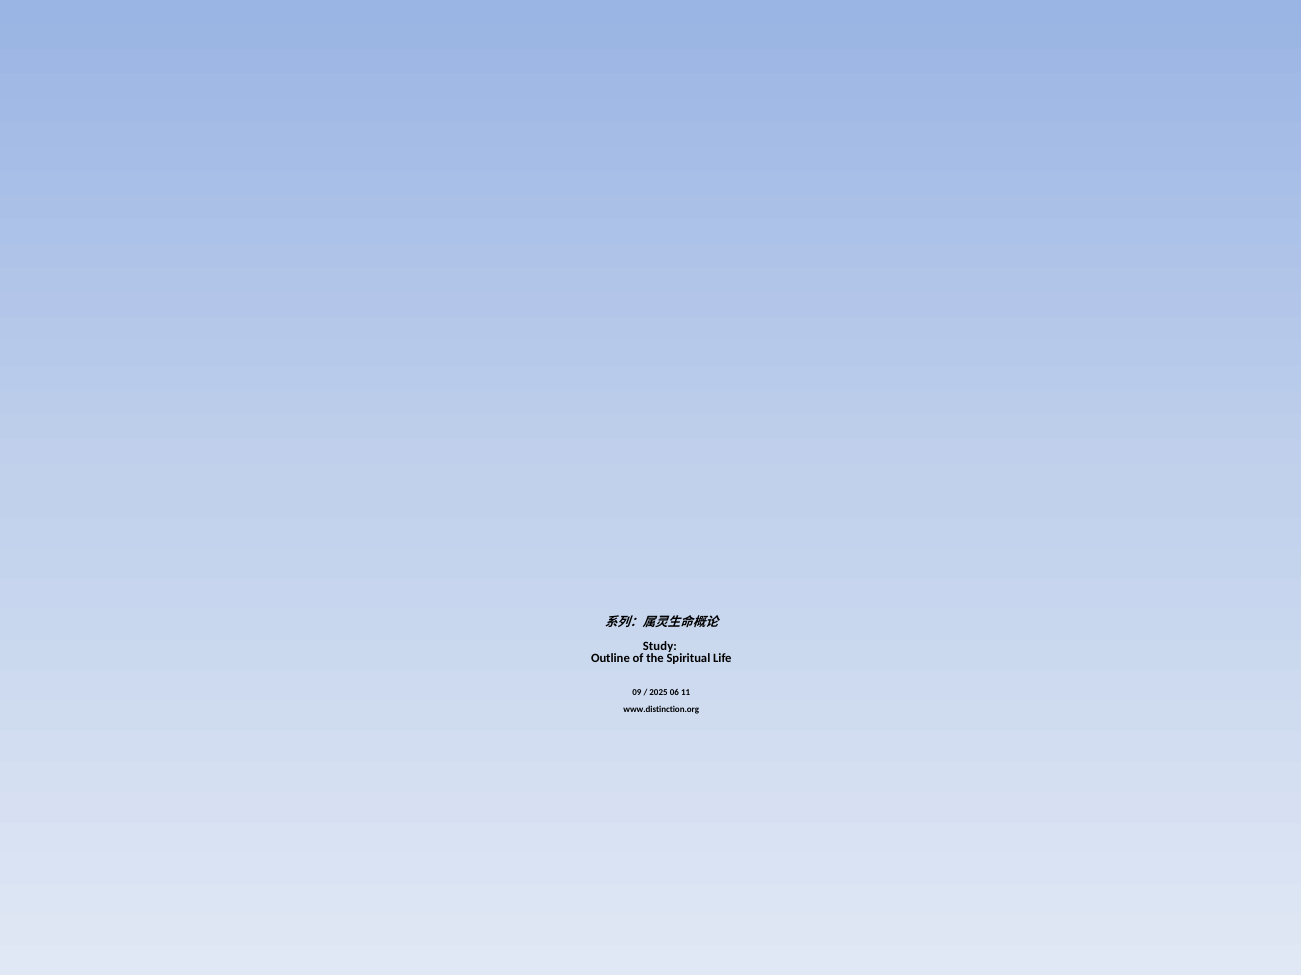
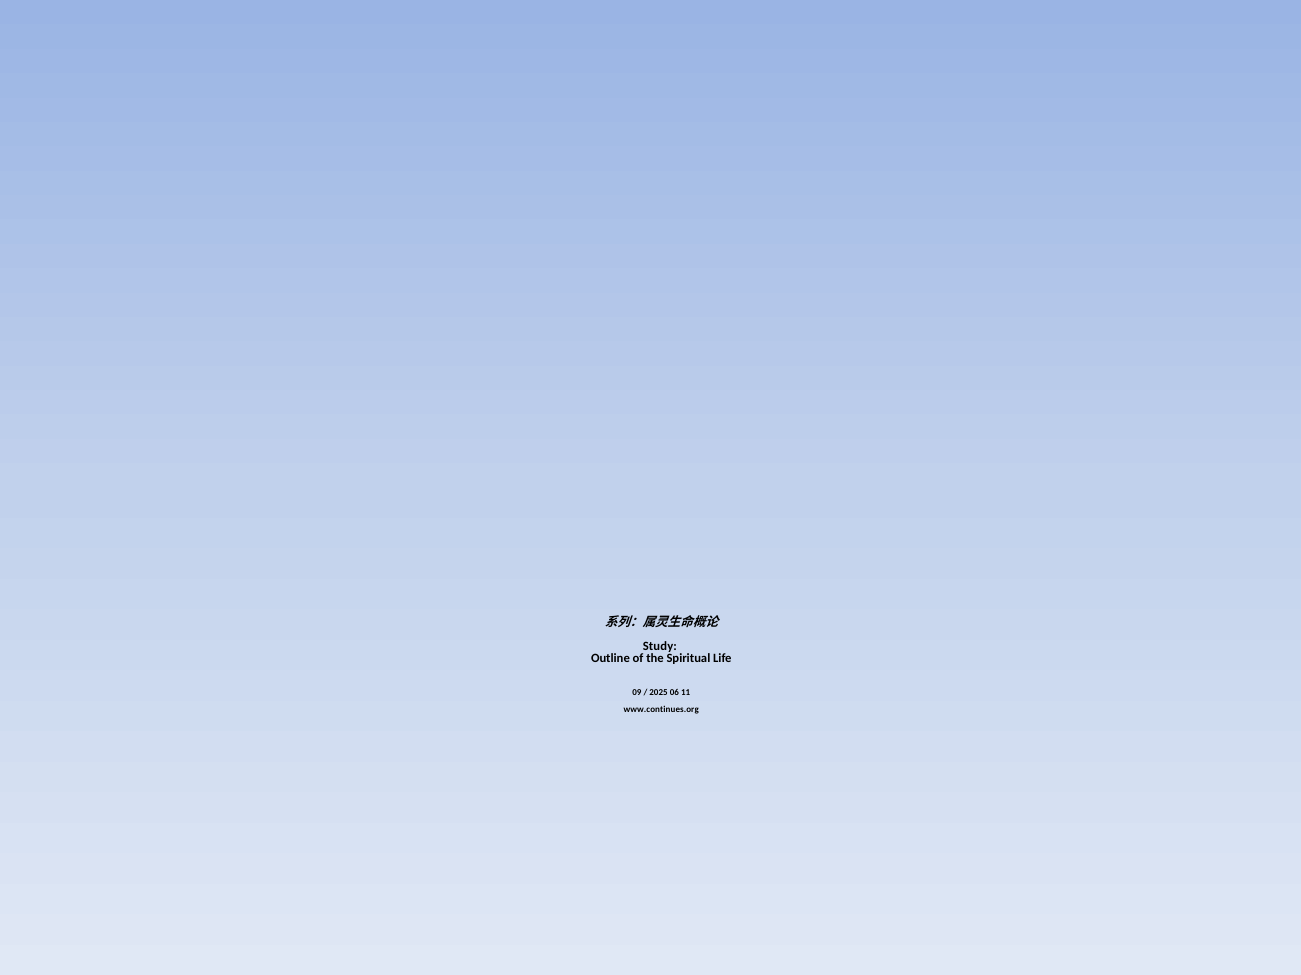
www.distinction.org: www.distinction.org -> www.continues.org (661, 711)
